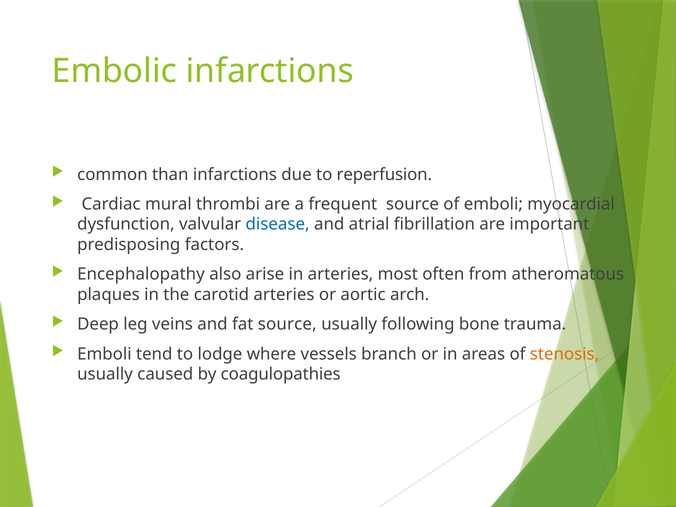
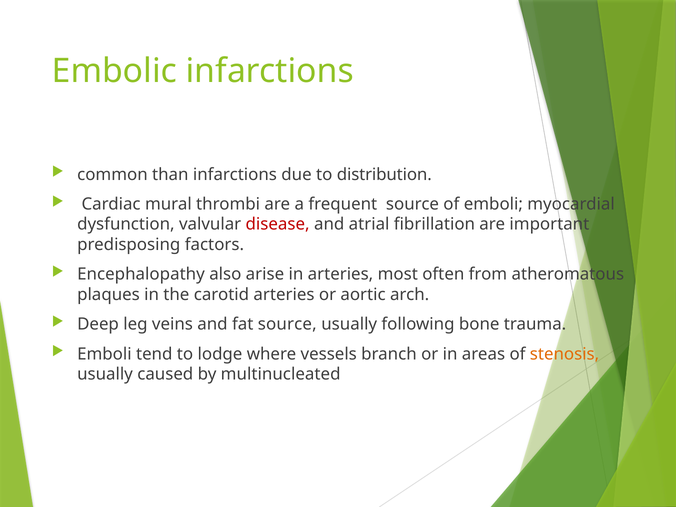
reperfusion: reperfusion -> distribution (384, 174)
disease colour: blue -> red (278, 224)
coagulopathies: coagulopathies -> multinucleated (281, 374)
